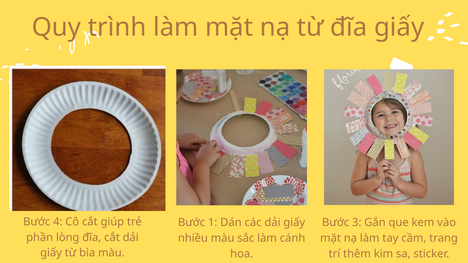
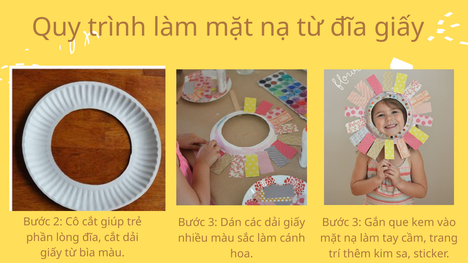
4: 4 -> 2 (58, 222)
1: 1 -> 3 (213, 223)
